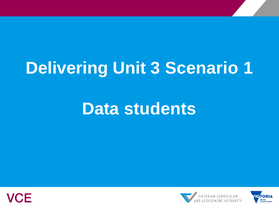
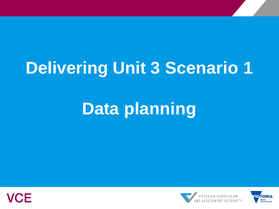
students: students -> planning (160, 109)
